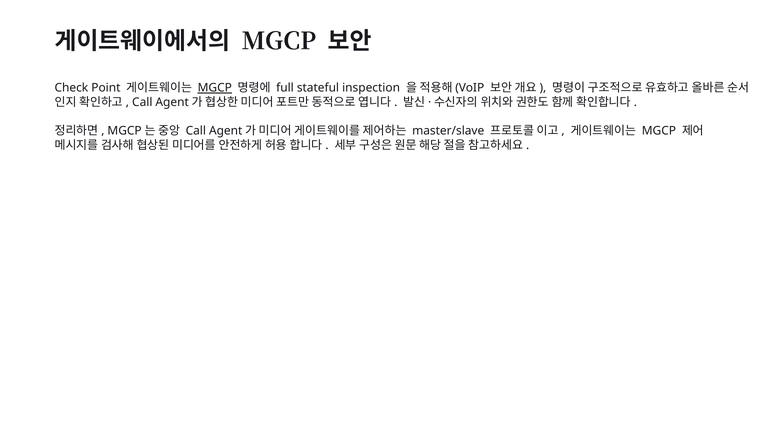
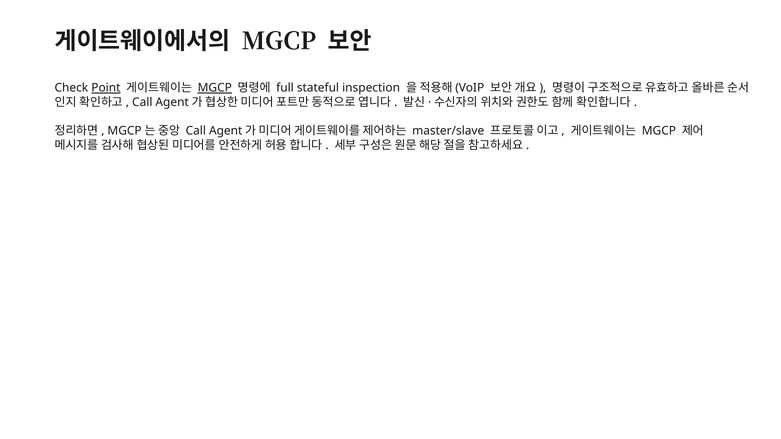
Point underline: none -> present (106, 88)
